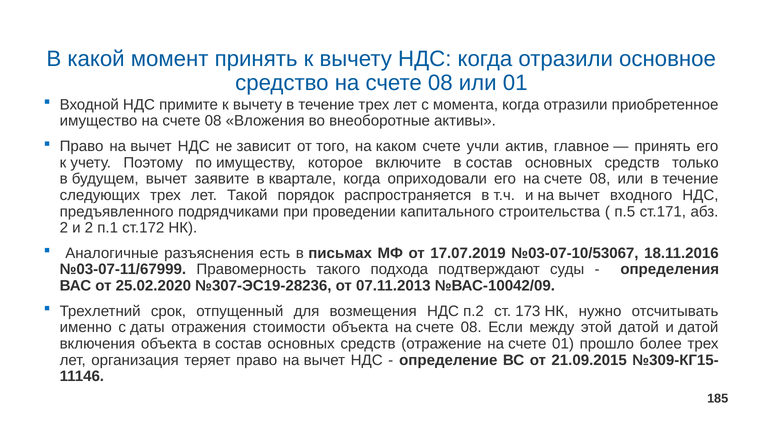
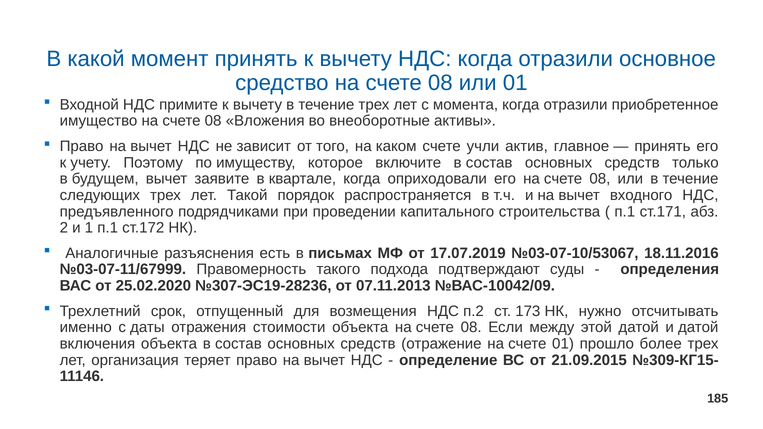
п.5: п.5 -> п.1 (625, 212)
и 2: 2 -> 1 (89, 228)
